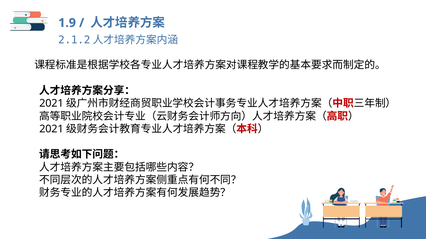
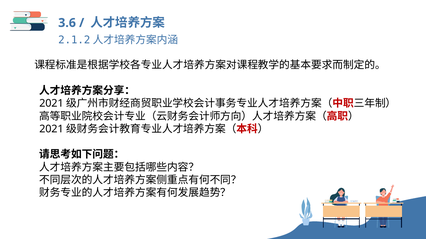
1.9: 1.9 -> 3.6 (67, 23)
